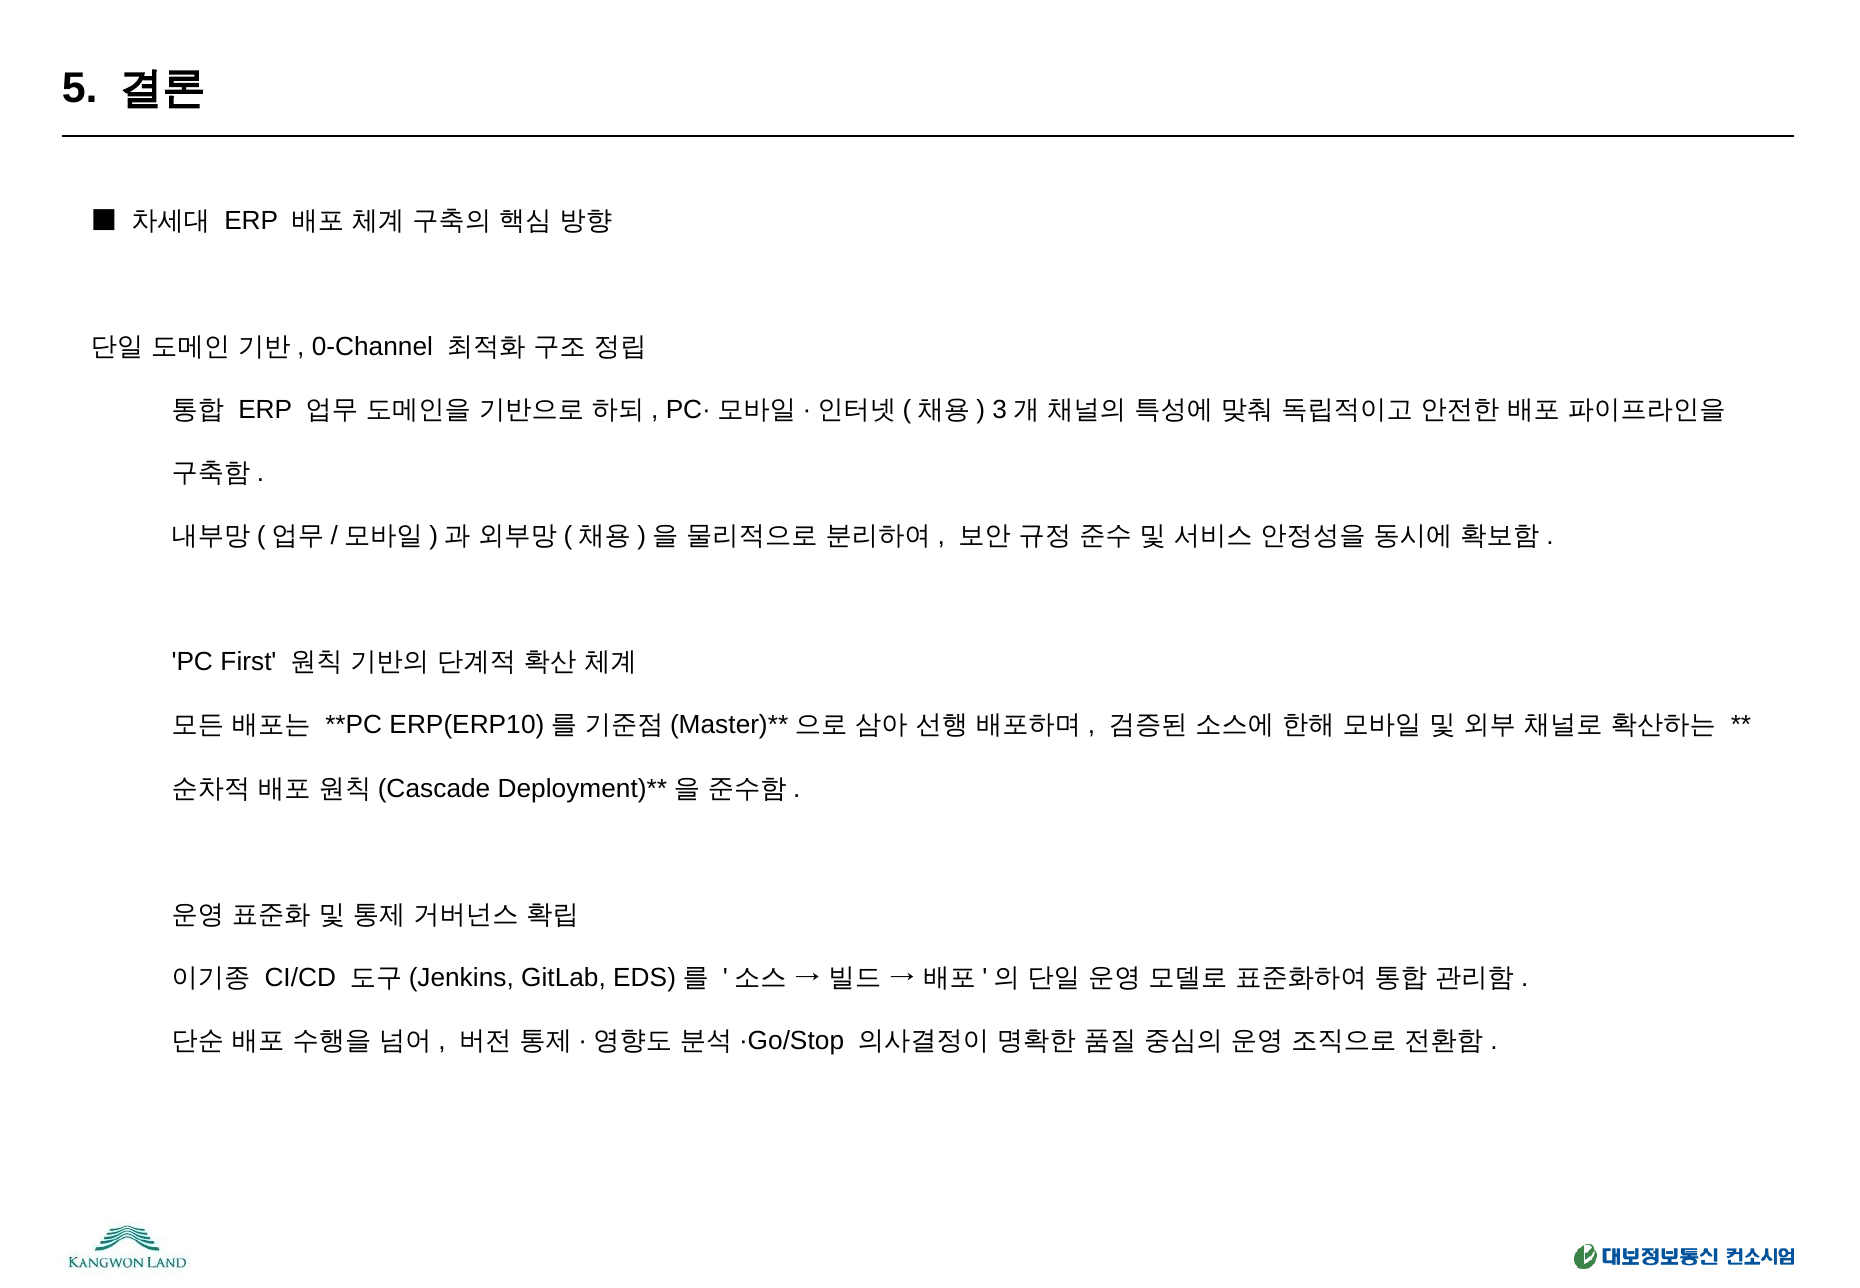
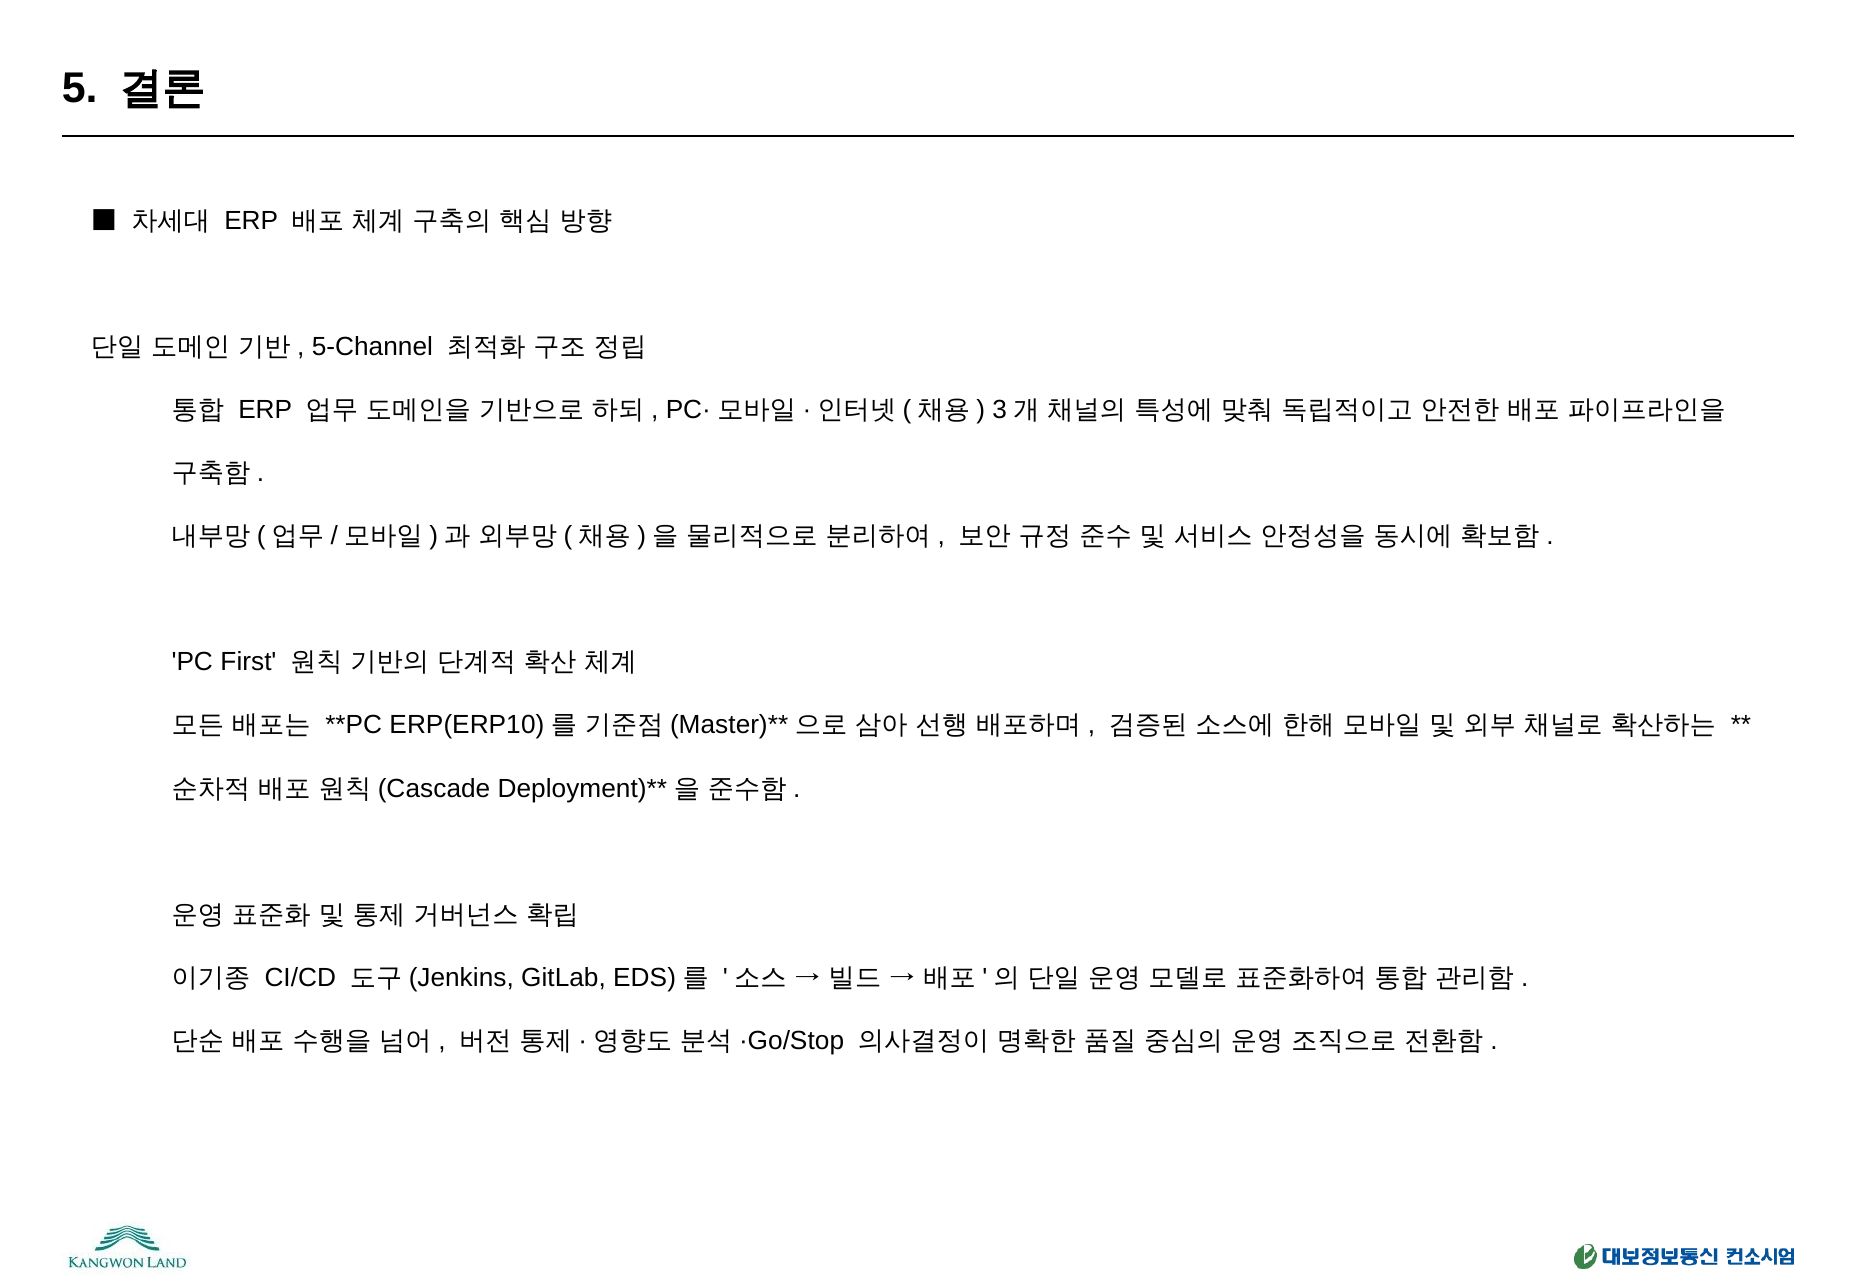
0-Channel: 0-Channel -> 5-Channel (372, 347)
